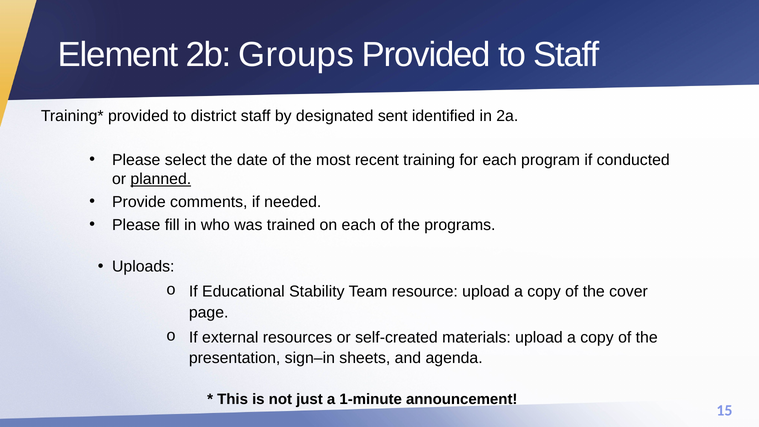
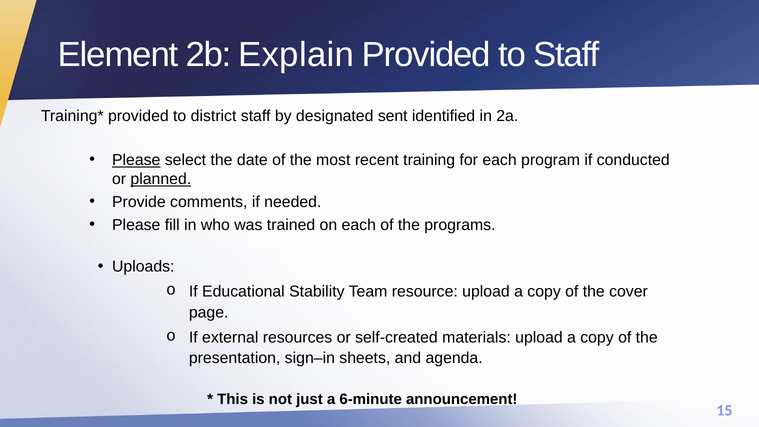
Groups: Groups -> Explain (296, 55)
Please underline: none -> present (136, 160)
1-minute: 1-minute -> 6-minute (371, 399)
